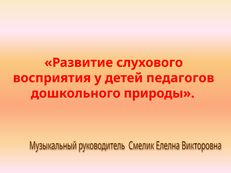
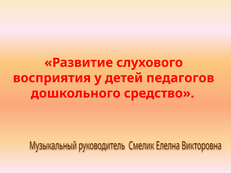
природы: природы -> средство (159, 93)
